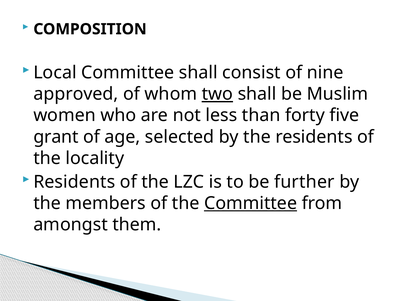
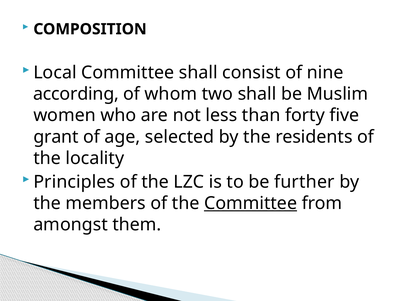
approved: approved -> according (76, 94)
two underline: present -> none (217, 94)
Residents: Residents -> Principles (74, 182)
